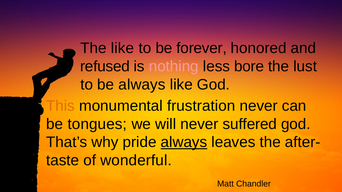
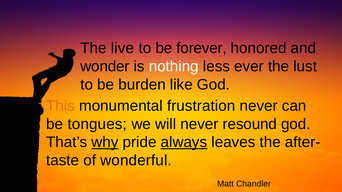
The like: like -> live (123, 48)
refused: refused -> wonder (105, 66)
nothing colour: pink -> white (174, 66)
bore: bore -> ever (249, 66)
be always: always -> burden (142, 85)
suffered: suffered -> resound (250, 124)
why underline: none -> present (105, 143)
